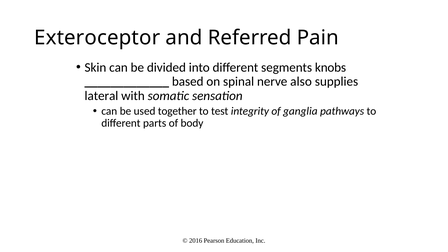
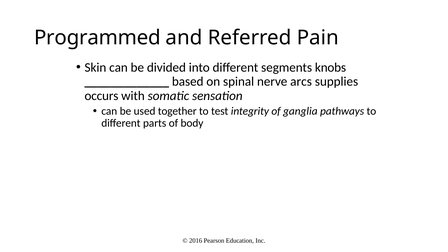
Exteroceptor: Exteroceptor -> Programmed (97, 38)
also: also -> arcs (301, 82)
lateral: lateral -> occurs (101, 96)
